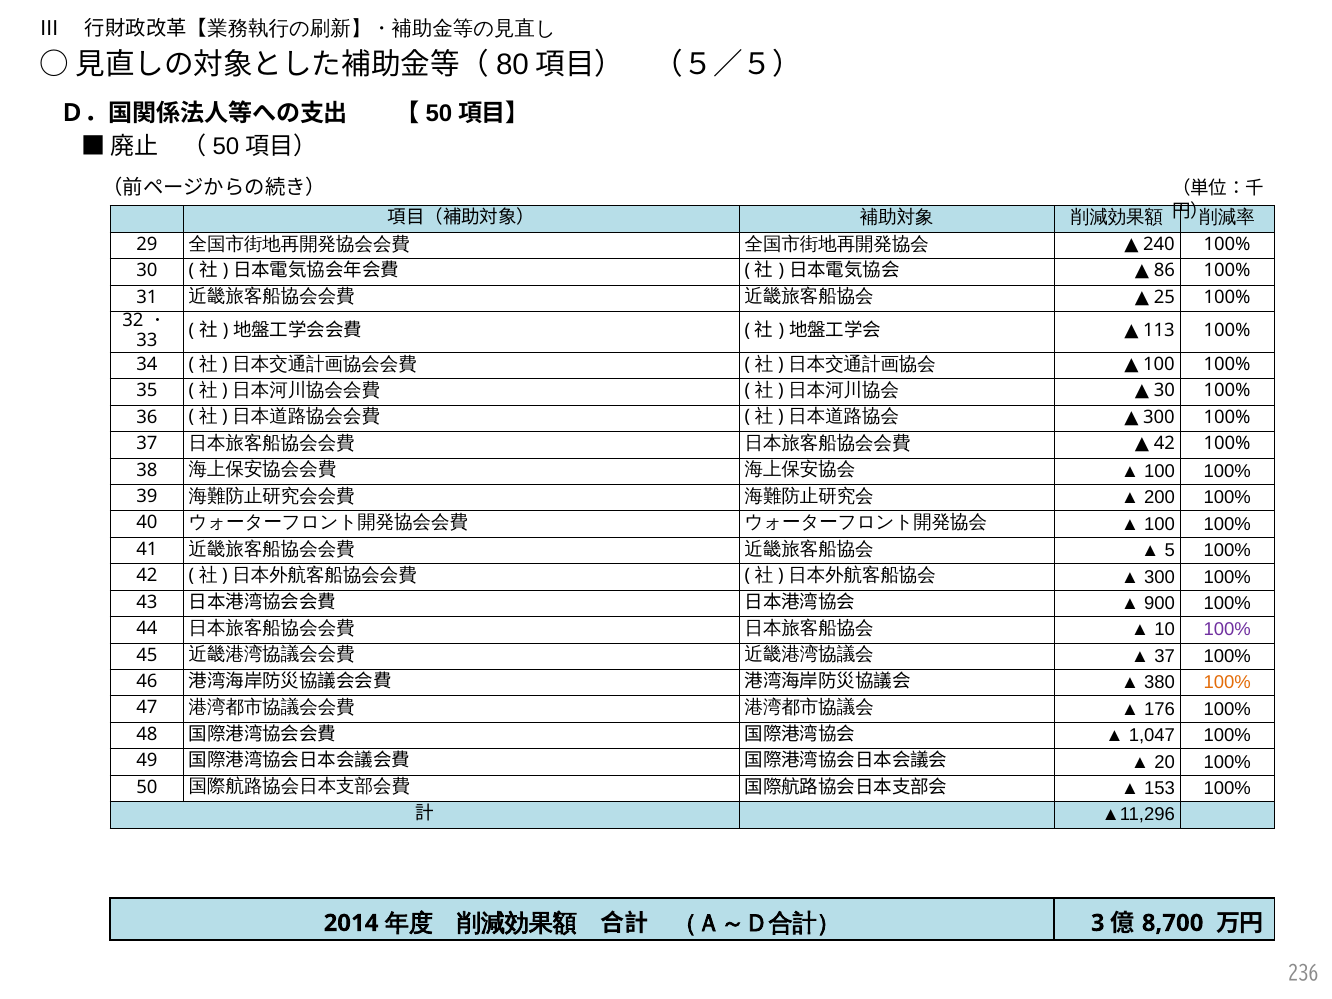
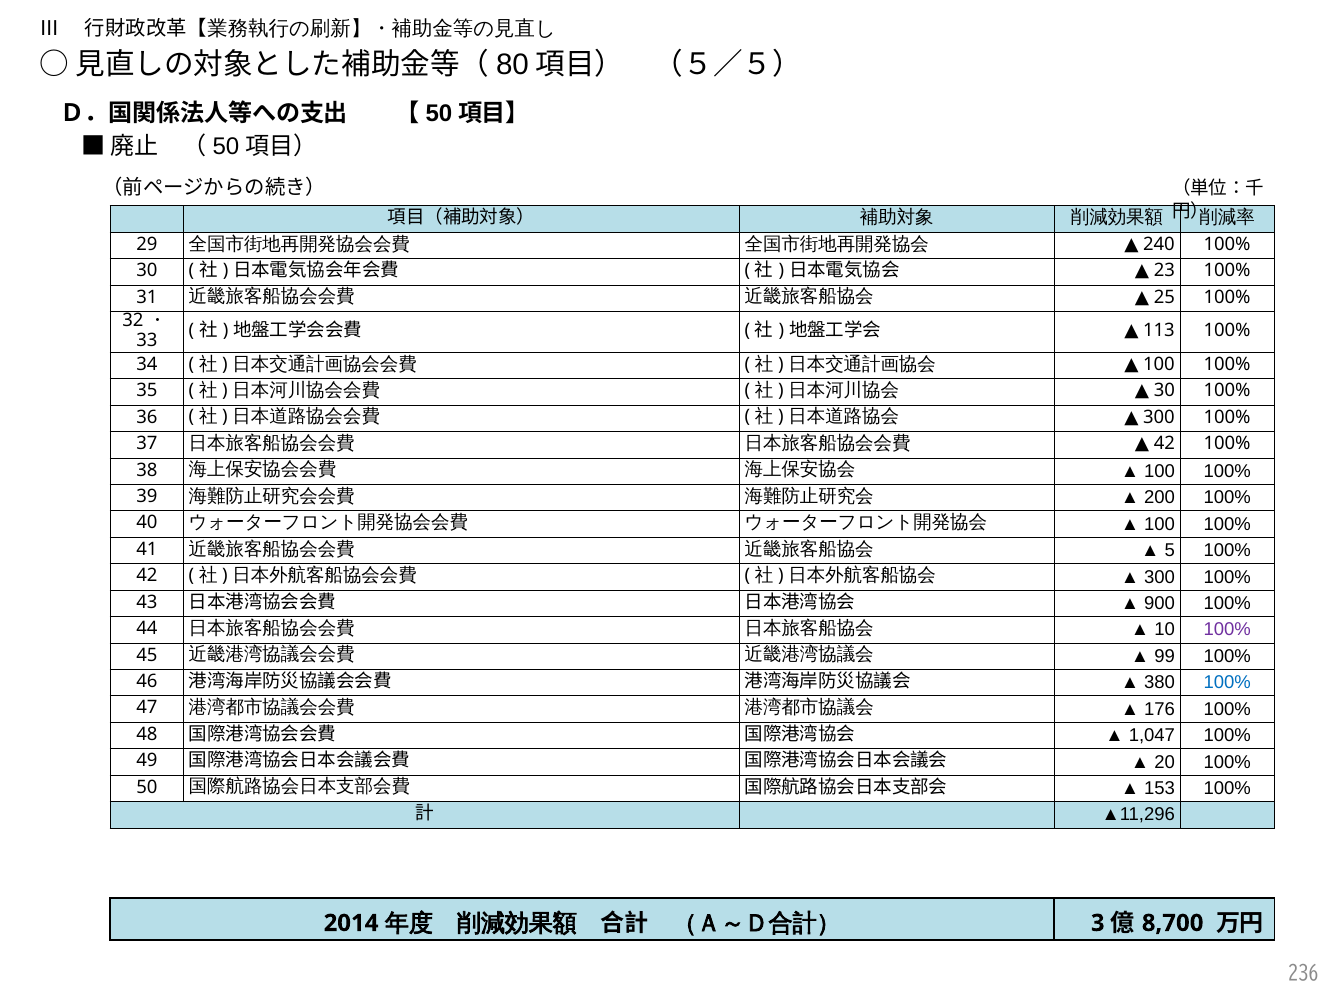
86: 86 -> 23 (1164, 271)
37: 37 -> 99 (1165, 656)
100% colour: orange -> blue (1227, 683)
